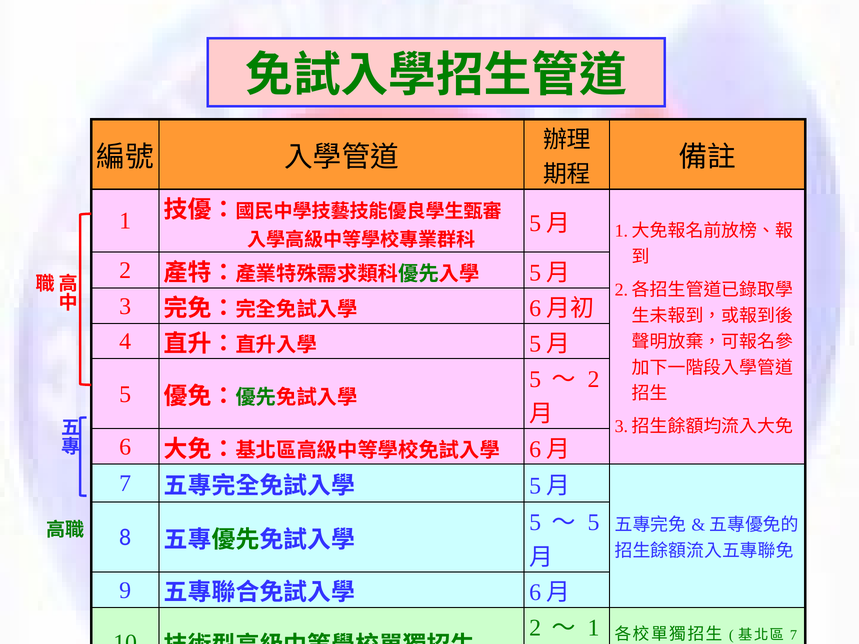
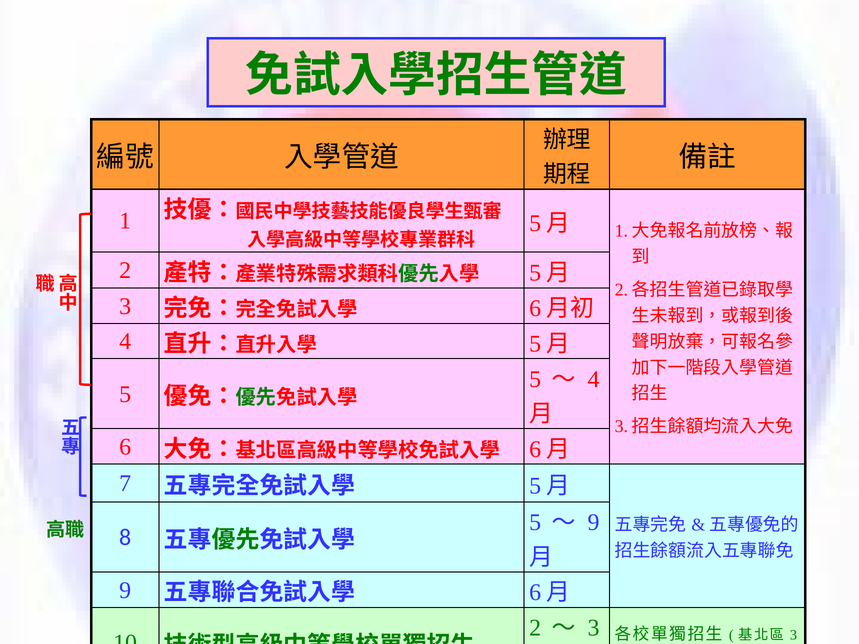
2: 2 -> 4 (593, 379)
5: 5 -> 9 (593, 523)
1: 1 -> 3 (593, 628)
7: 7 -> 3 (794, 635)
